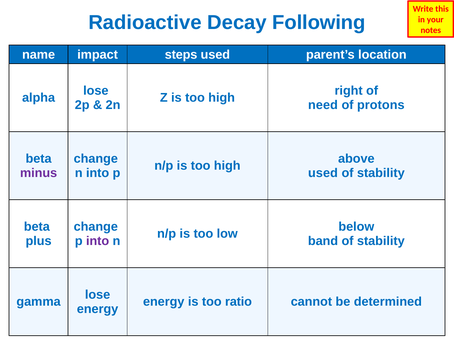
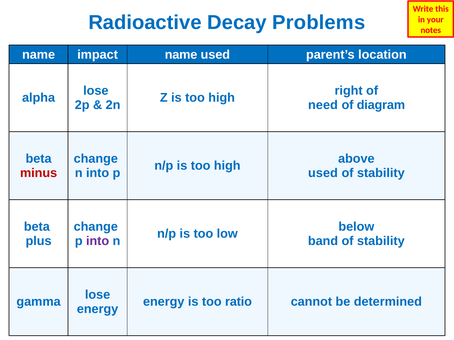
Following: Following -> Problems (319, 23)
impact steps: steps -> name (181, 55)
protons: protons -> diagram (381, 105)
minus colour: purple -> red (39, 173)
